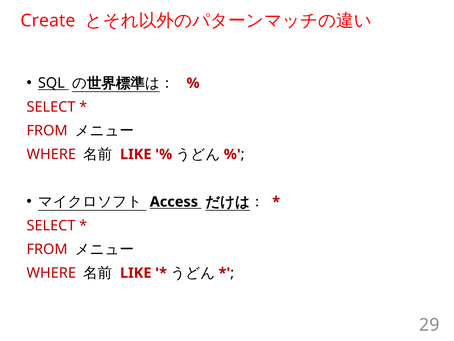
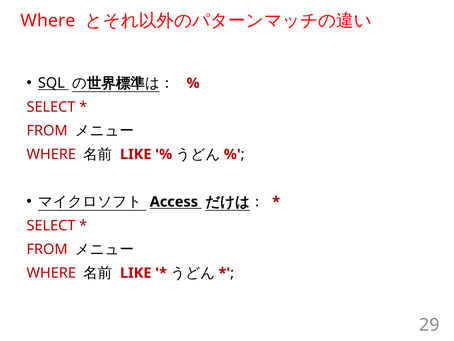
Create: Create -> Where (48, 21)
